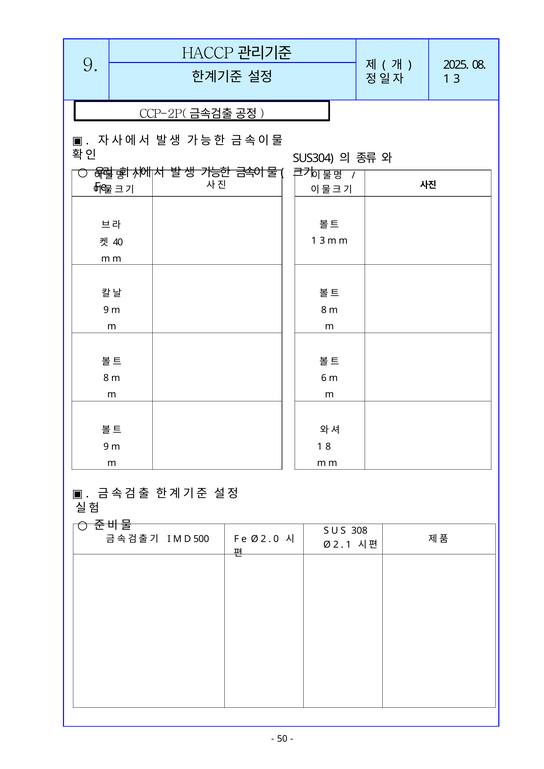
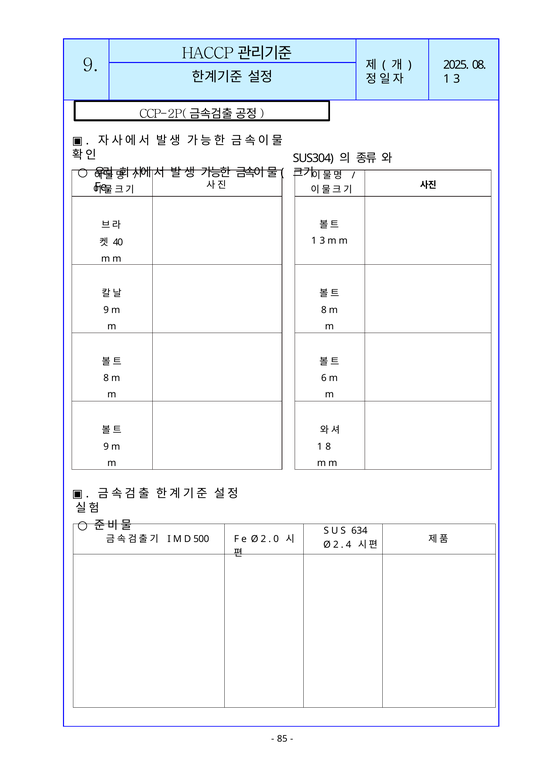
308: 308 -> 634 (359, 531)
1: 1 -> 4 (349, 545)
50: 50 -> 85 (282, 739)
